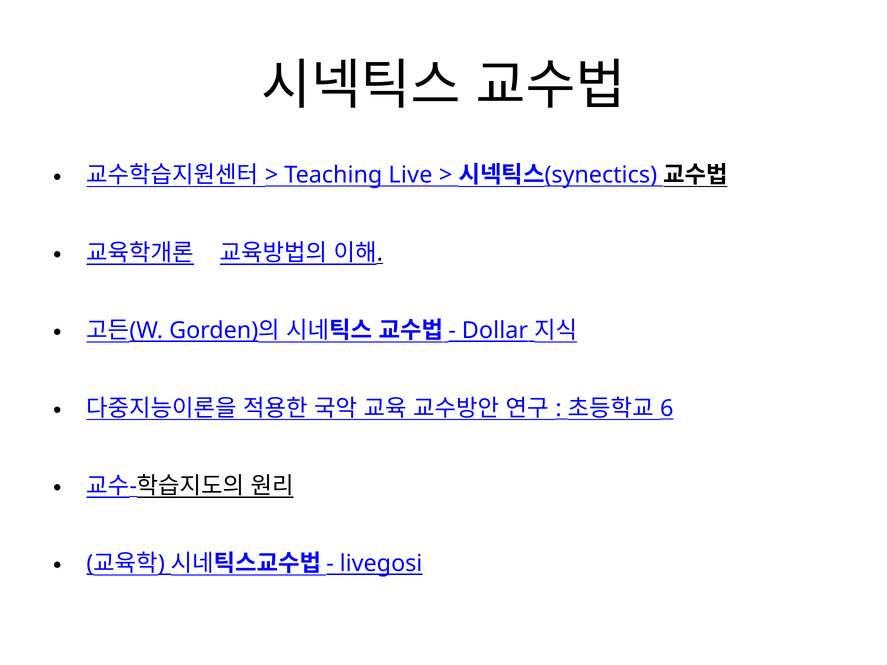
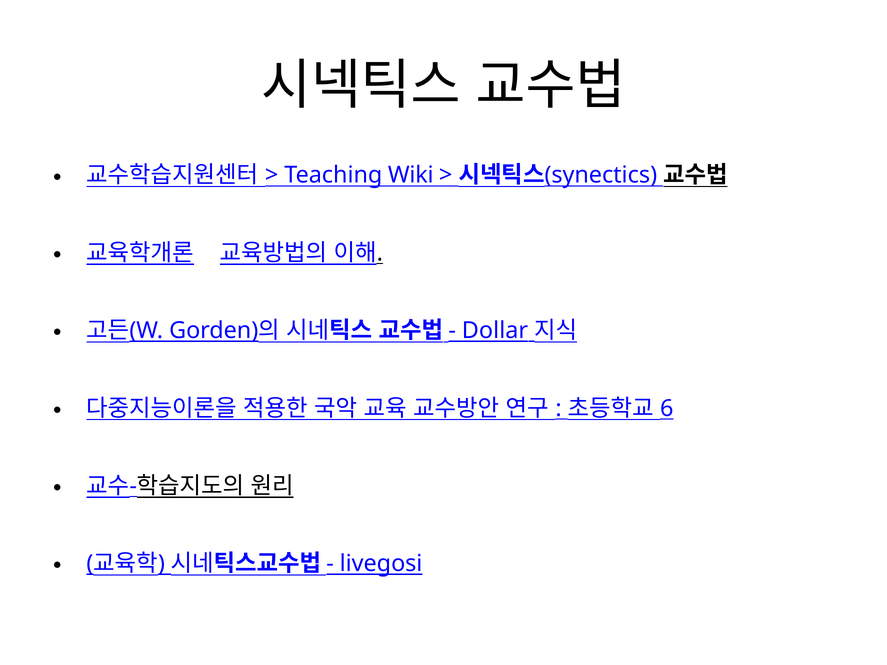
Live: Live -> Wiki (411, 175)
